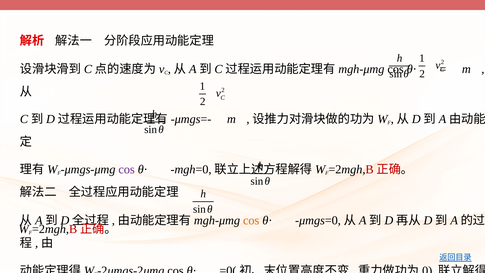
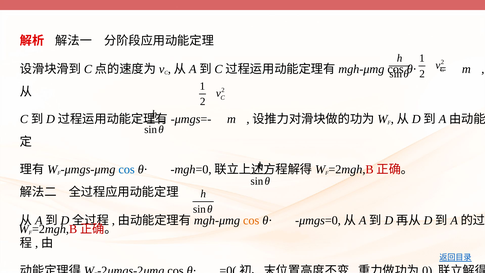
cos colour: purple -> blue (127, 169)
